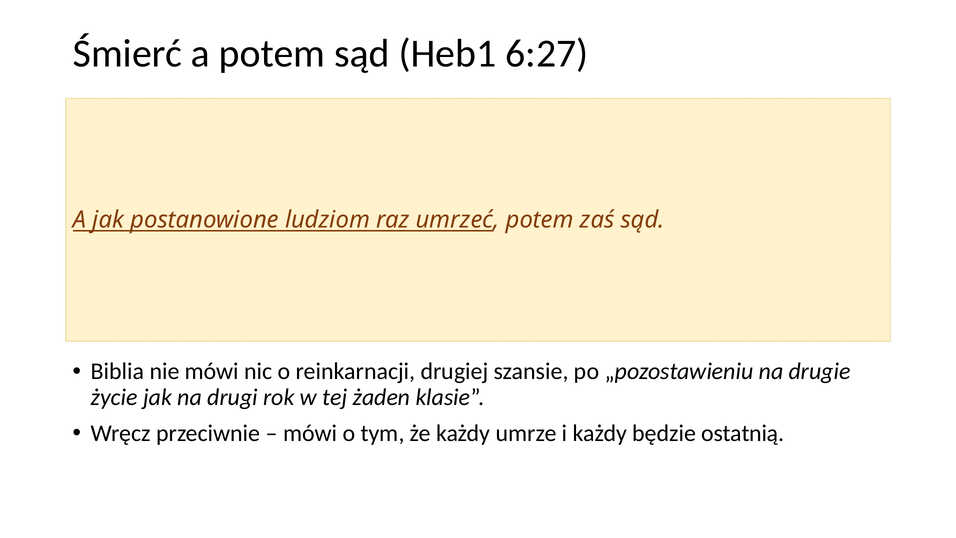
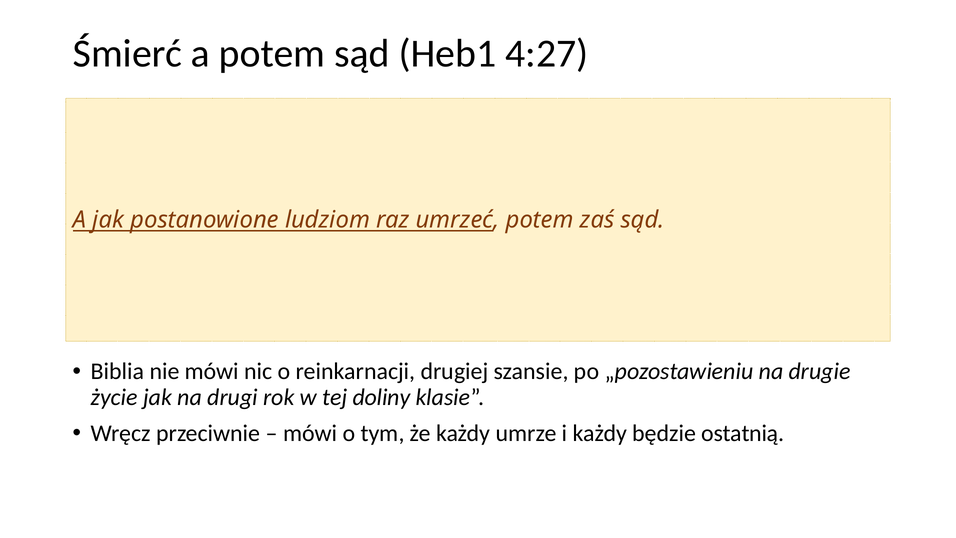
6:27: 6:27 -> 4:27 (547, 53)
żaden: żaden -> doliny (381, 397)
